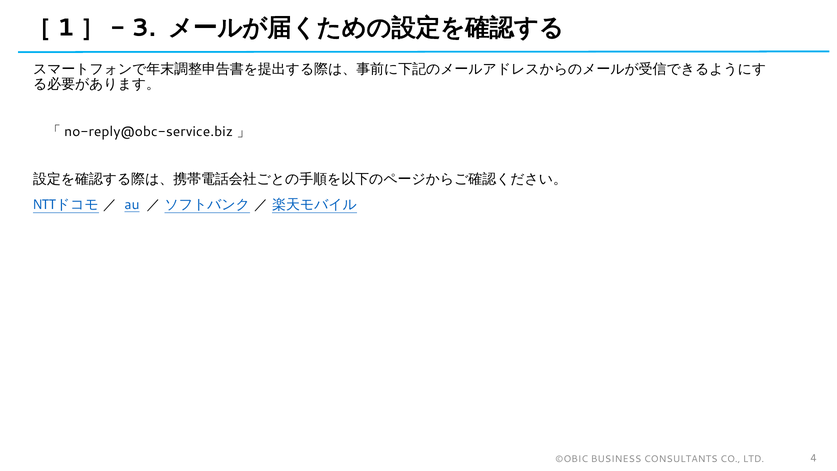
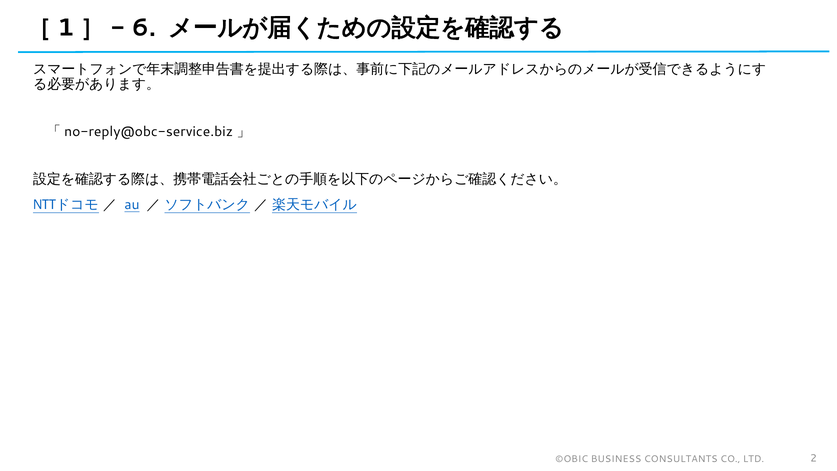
3: 3 -> 6 (144, 28)
4: 4 -> 2 (814, 458)
